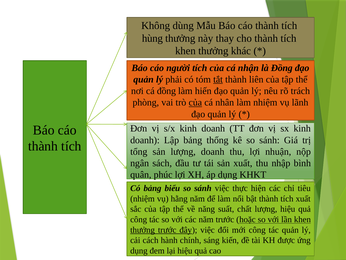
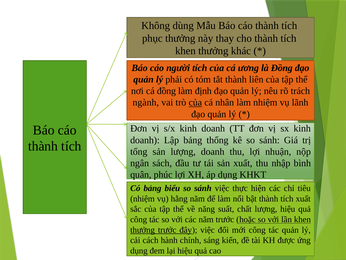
hùng: hùng -> phục (152, 38)
nhận: nhận -> ương (248, 68)
tắt underline: present -> none (218, 79)
hiến: hiến -> định (203, 91)
phòng: phòng -> ngành (146, 102)
